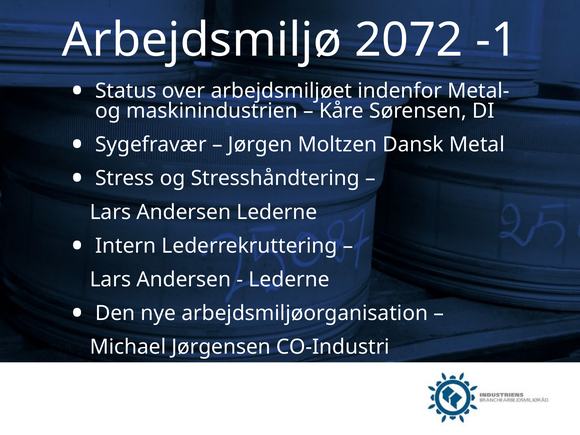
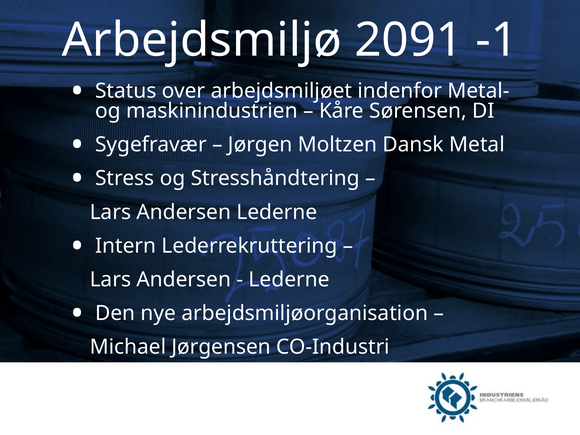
2072: 2072 -> 2091 (409, 40)
